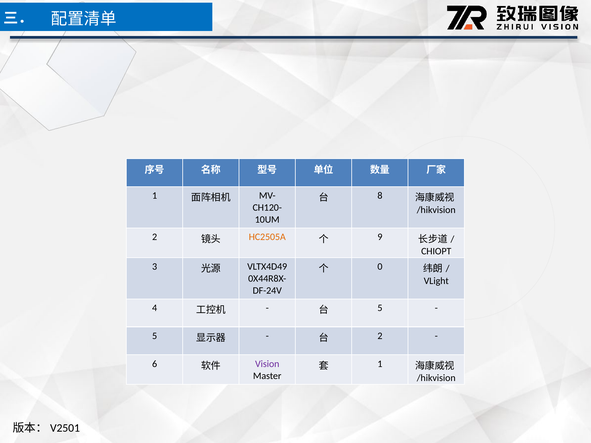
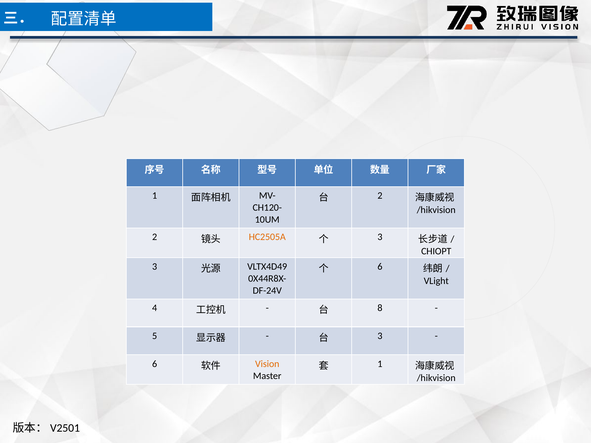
8: 8 -> 2 (380, 196)
9: 9 -> 3 (380, 237)
0: 0 -> 6 (380, 267)
5: 5 -> 8 (380, 308)
2: 2 -> 3 (380, 336)
Vision colour: purple -> orange (267, 364)
